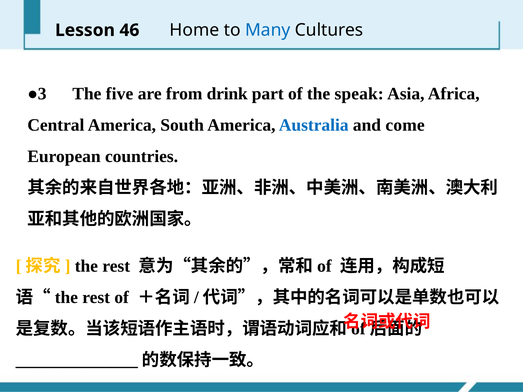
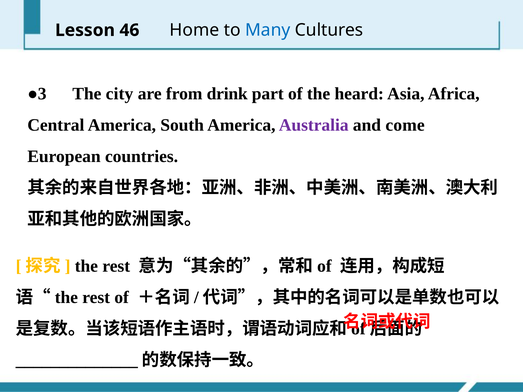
five: five -> city (119, 94)
speak: speak -> heard (359, 94)
Australia colour: blue -> purple (314, 125)
